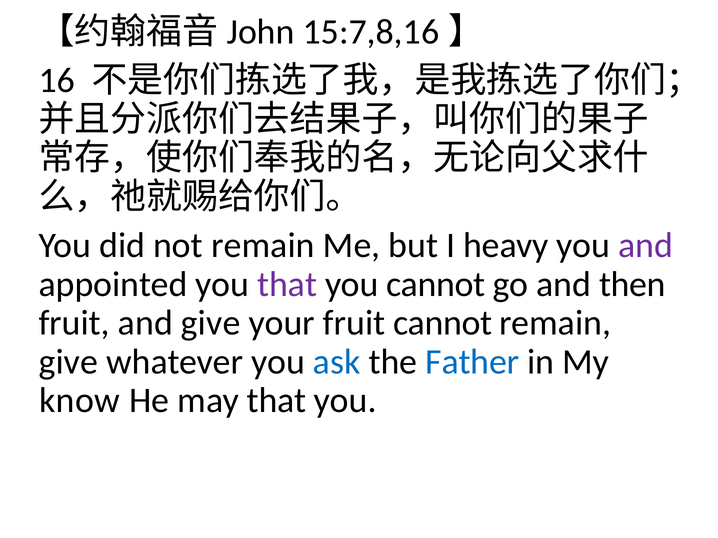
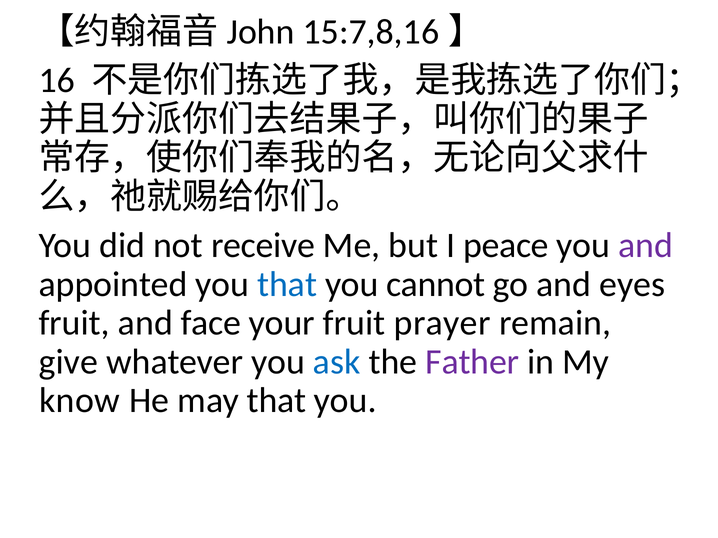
not remain: remain -> receive (263, 246)
heavy: heavy -> peace (506, 246)
that colour: purple -> blue (287, 284)
then: then -> eyes (632, 284)
and give: give -> face (211, 323)
fruit cannot: cannot -> prayer (442, 323)
Father colour: blue -> purple (472, 362)
